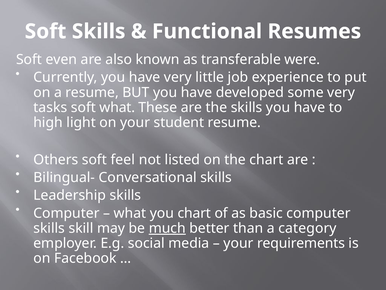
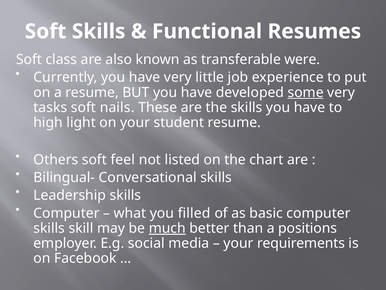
even: even -> class (61, 59)
some underline: none -> present (306, 92)
soft what: what -> nails (117, 107)
you chart: chart -> filled (194, 213)
category: category -> positions (308, 228)
